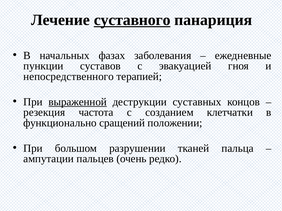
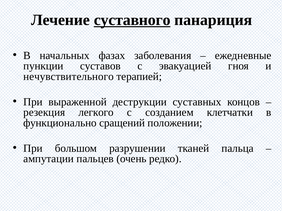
непосредственного: непосредственного -> нечувствительного (69, 77)
выраженной underline: present -> none (78, 102)
частота: частота -> легкого (96, 113)
